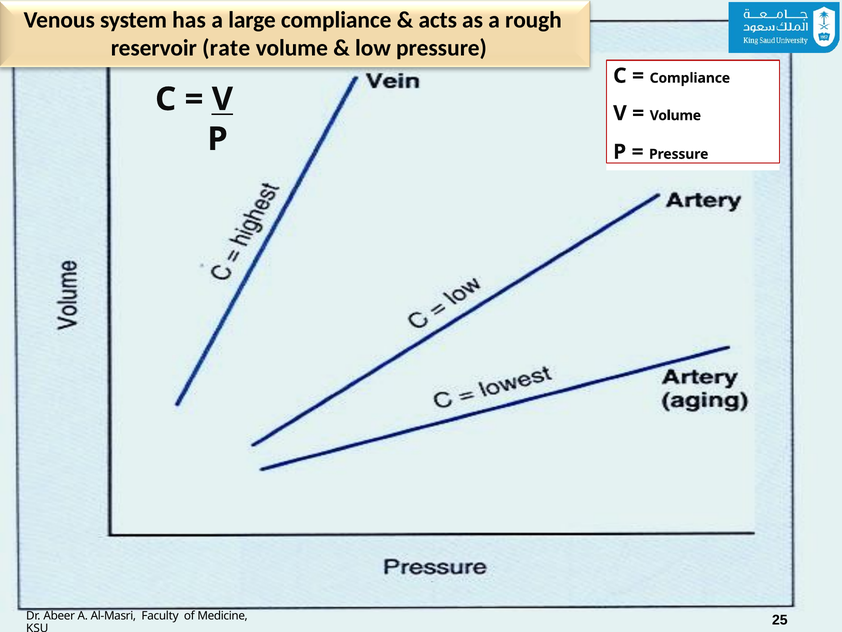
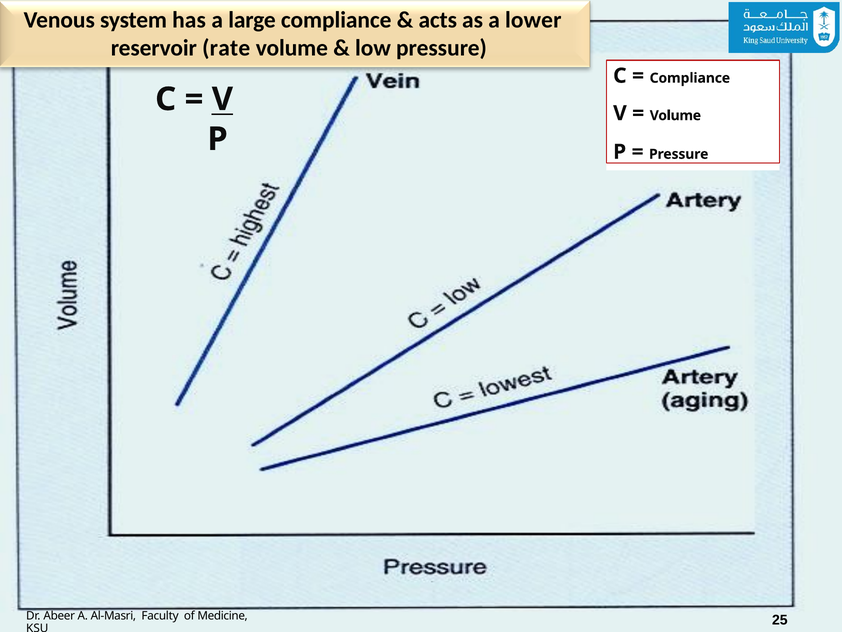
rough: rough -> lower (533, 20)
